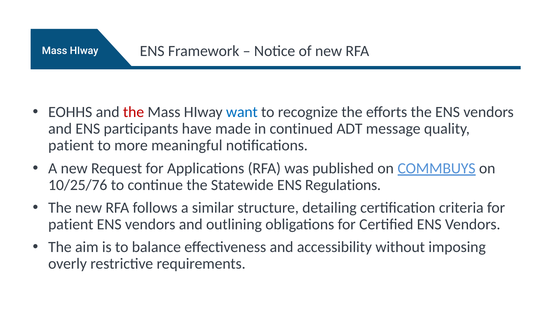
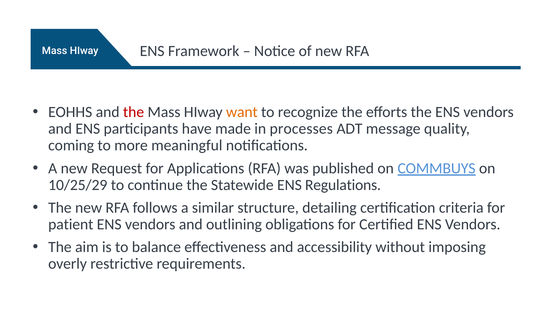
want colour: blue -> orange (242, 112)
continued: continued -> processes (301, 129)
patient: patient -> coming (71, 145)
10/25/76: 10/25/76 -> 10/25/29 (78, 185)
